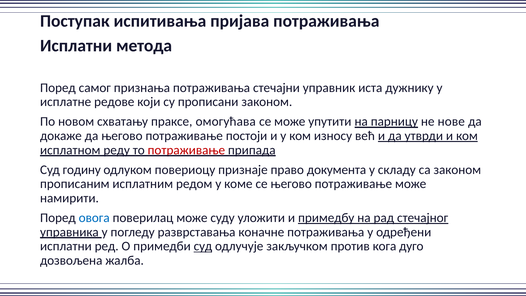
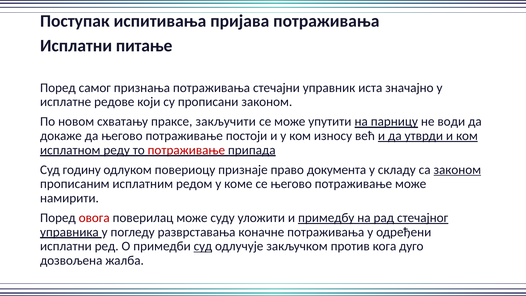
метода: метода -> питање (144, 46)
дужнику: дужнику -> значајно (409, 88)
омогућава: омогућава -> закључити (226, 122)
нове: нове -> води (451, 122)
законом underline: none -> present (457, 170)
овога colour: blue -> red (94, 218)
